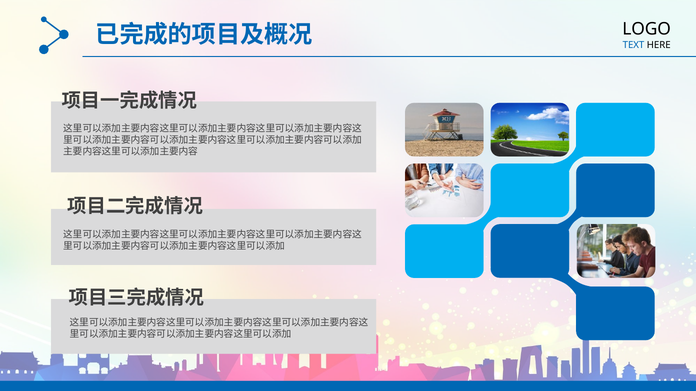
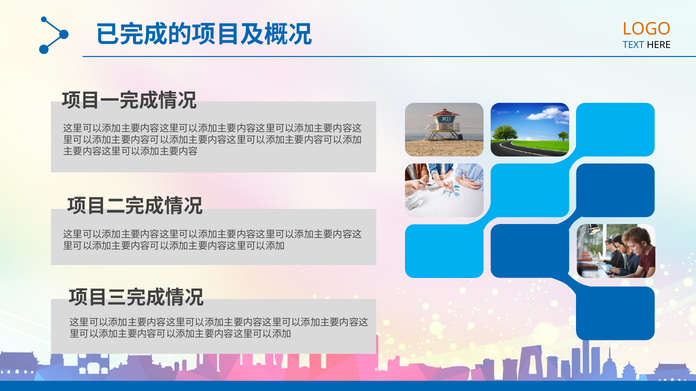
LOGO colour: black -> orange (647, 29)
